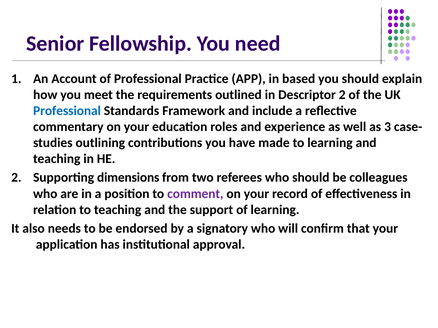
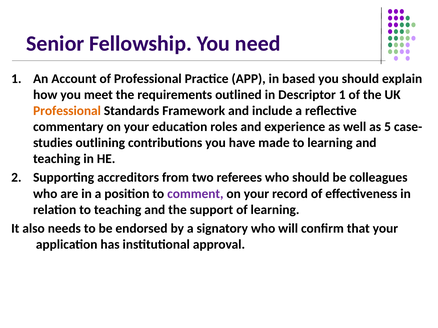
Descriptor 2: 2 -> 1 (342, 95)
Professional colour: blue -> orange (67, 111)
3: 3 -> 5 (388, 127)
dimensions: dimensions -> accreditors (128, 178)
